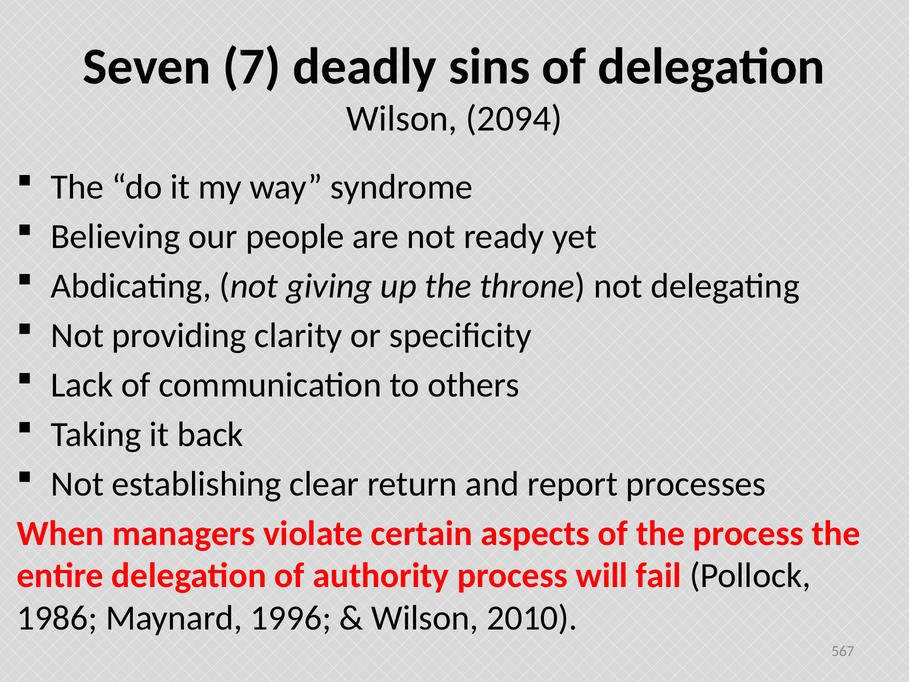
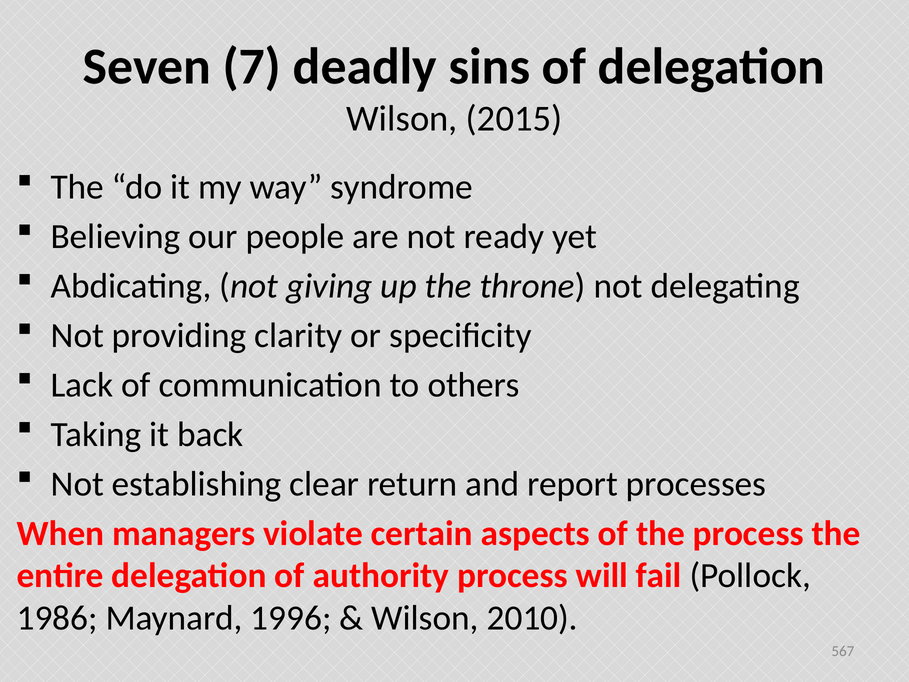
2094: 2094 -> 2015 (514, 118)
